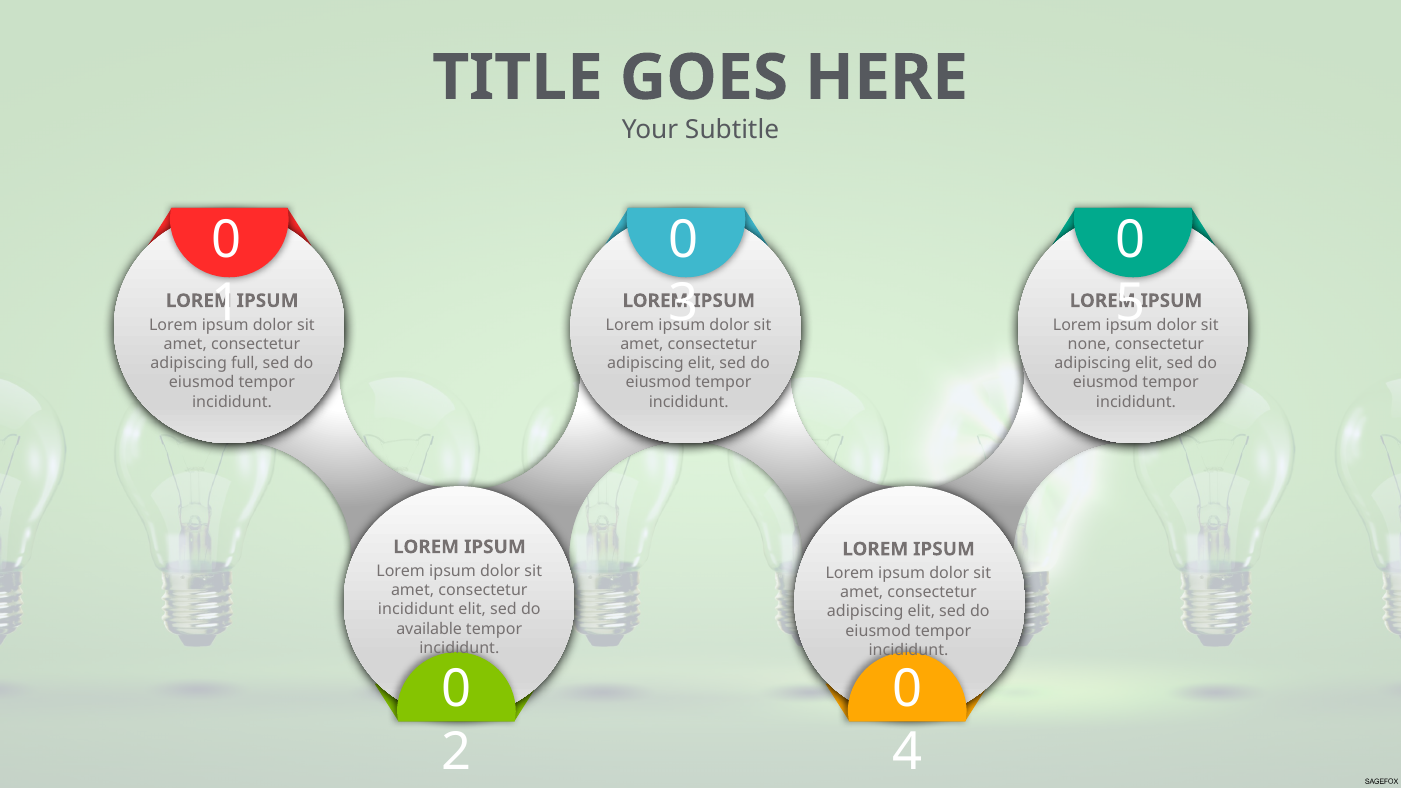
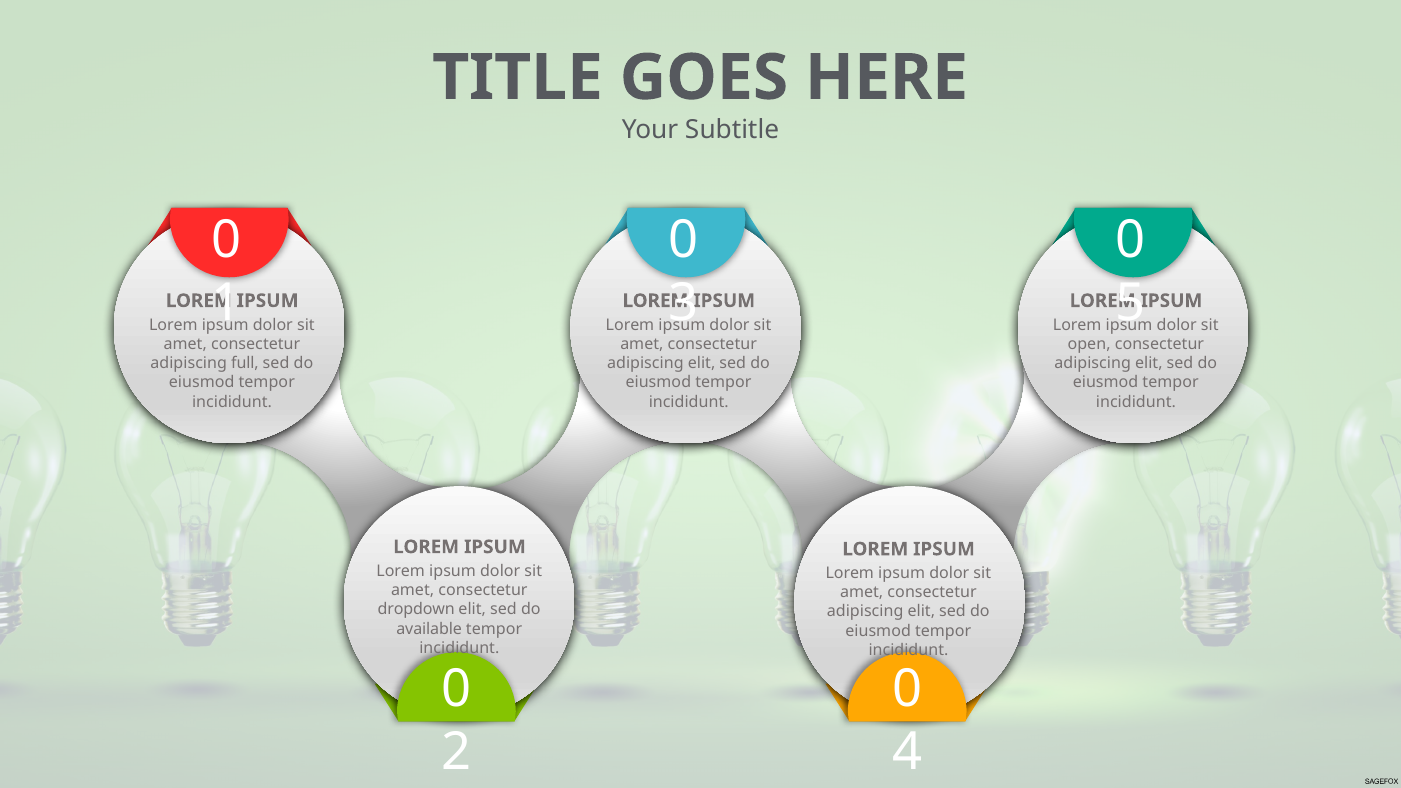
none: none -> open (1089, 344)
incididunt: incididunt -> dropdown (416, 610)
